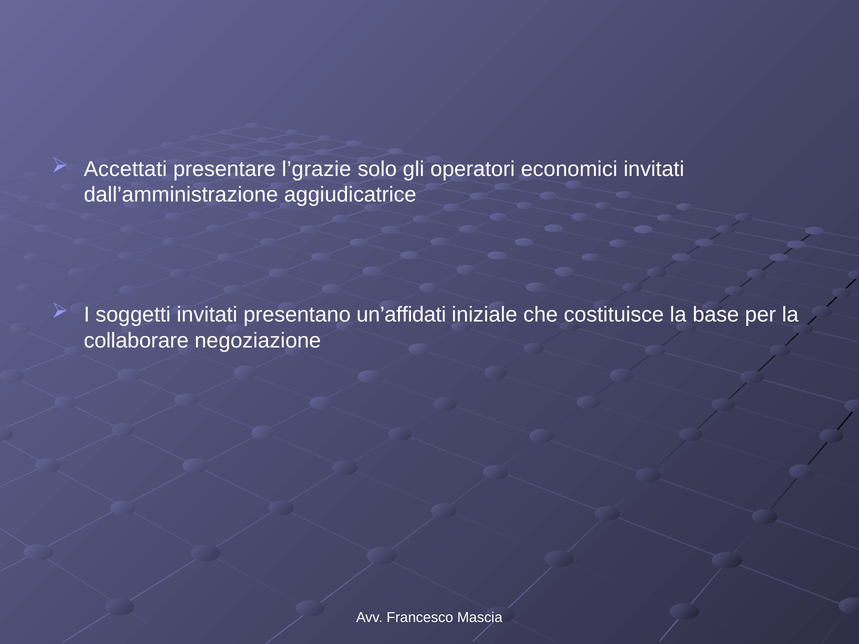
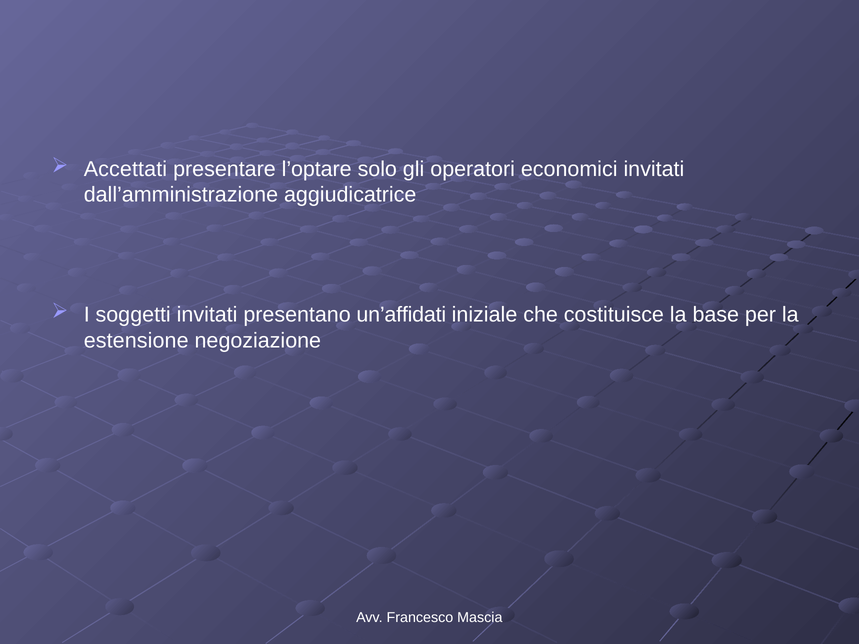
l’grazie: l’grazie -> l’optare (317, 169)
collaborare: collaborare -> estensione (136, 341)
